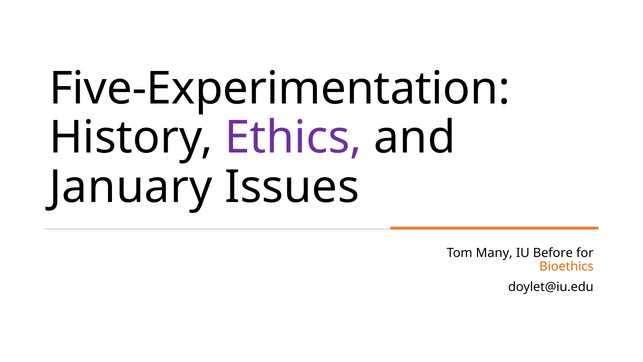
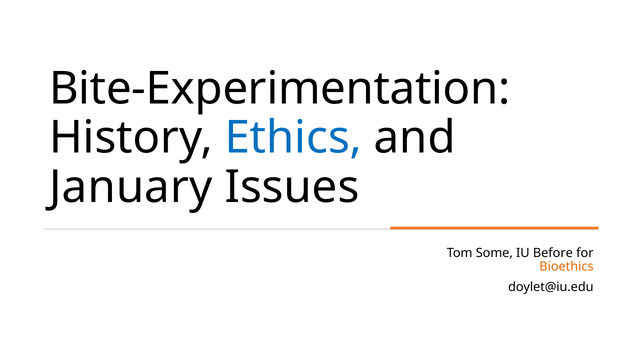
Five-Experimentation: Five-Experimentation -> Bite-Experimentation (280, 88)
Ethics colour: purple -> blue (293, 138)
Many: Many -> Some (494, 253)
